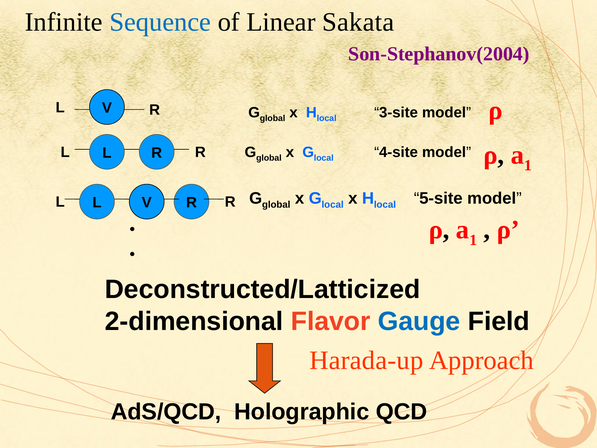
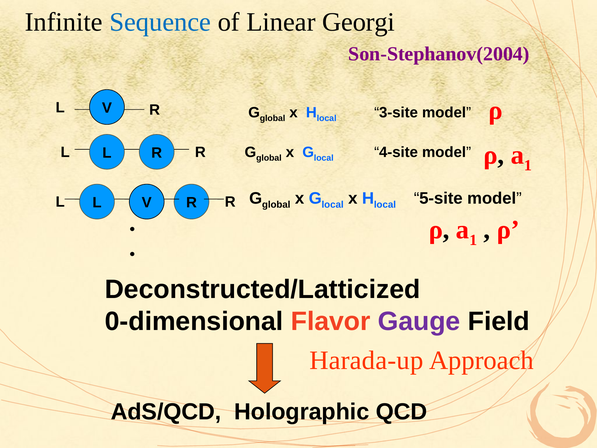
Sakata: Sakata -> Georgi (359, 22)
2-dimensional: 2-dimensional -> 0-dimensional (194, 321)
Gauge colour: blue -> purple (419, 321)
